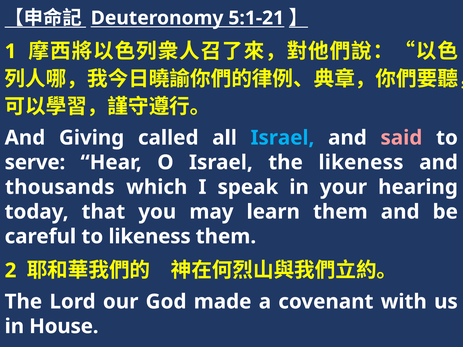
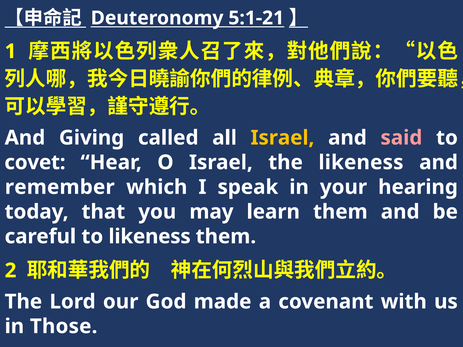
Israel colour: light blue -> yellow (282, 138)
serve: serve -> covet (35, 163)
thousands: thousands -> remember (60, 187)
House: House -> Those (64, 327)
